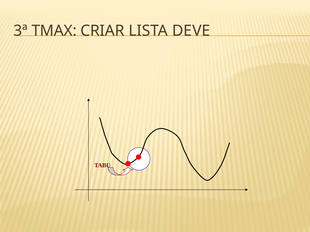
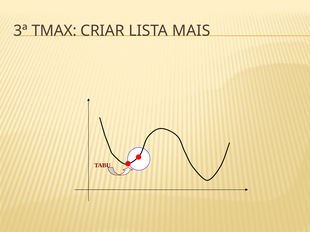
DEVE: DEVE -> MAIS (191, 31)
